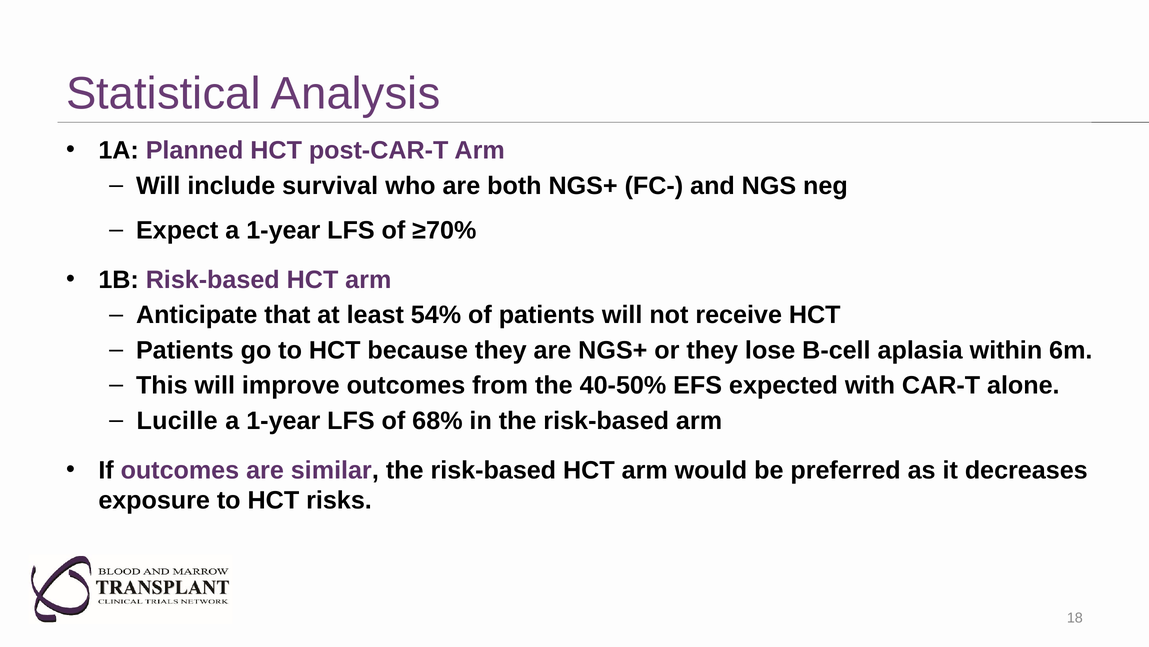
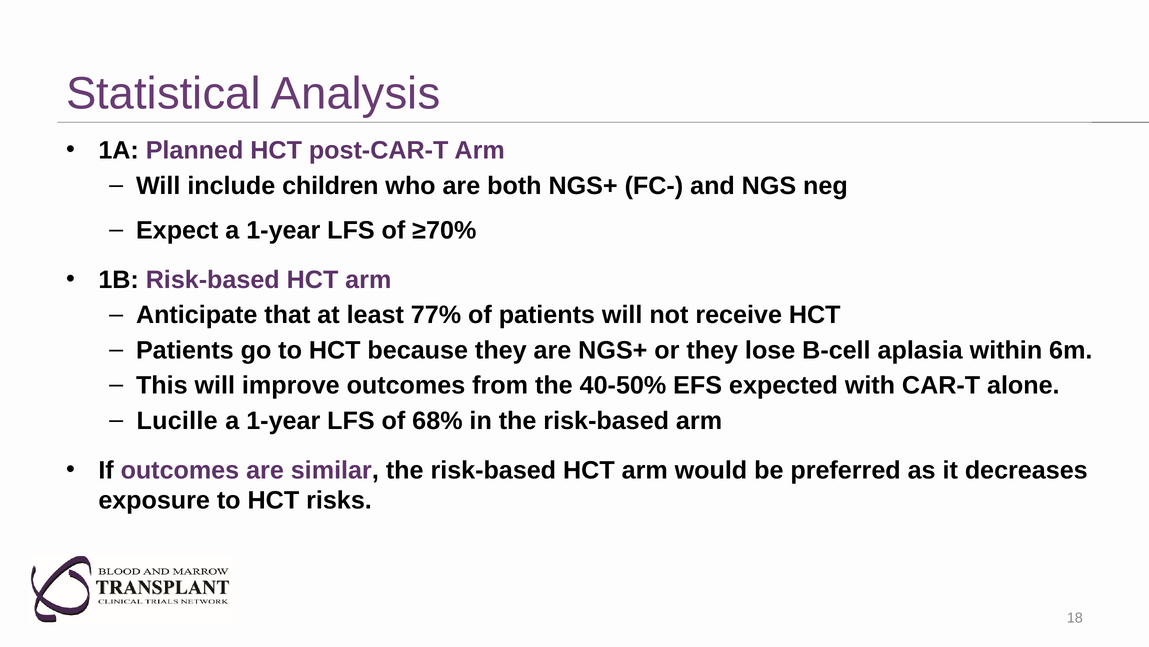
survival: survival -> children (330, 186)
54%: 54% -> 77% (436, 315)
